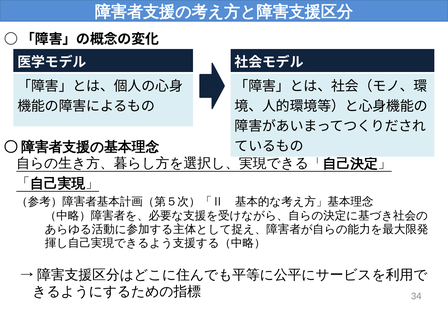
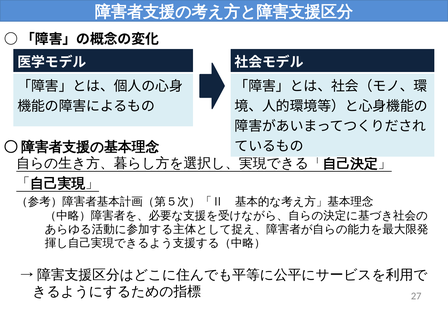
34: 34 -> 27 (416, 296)
